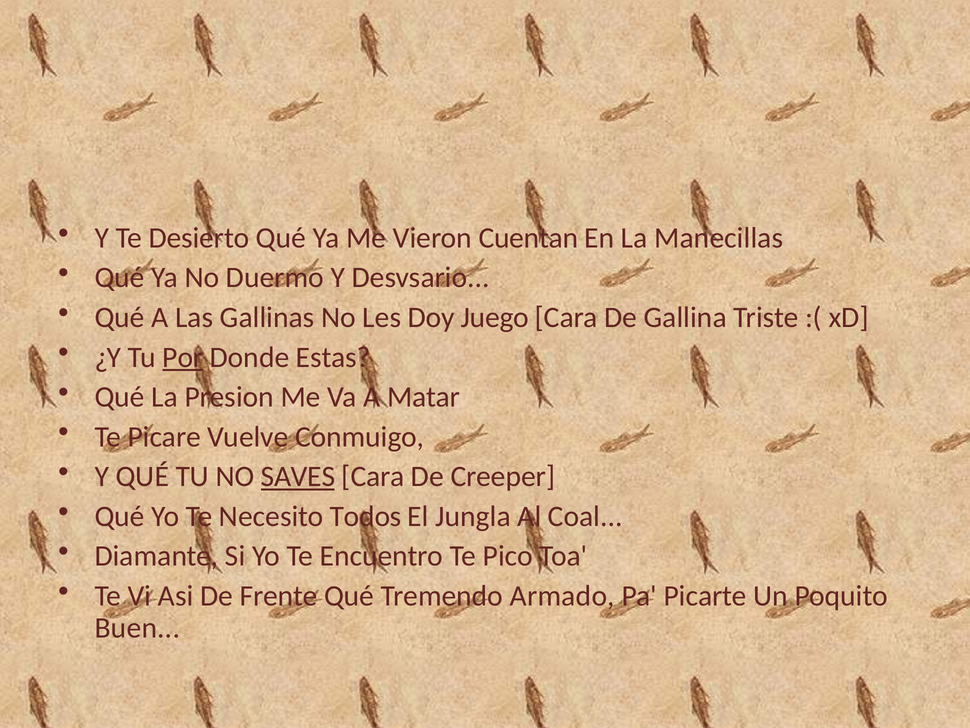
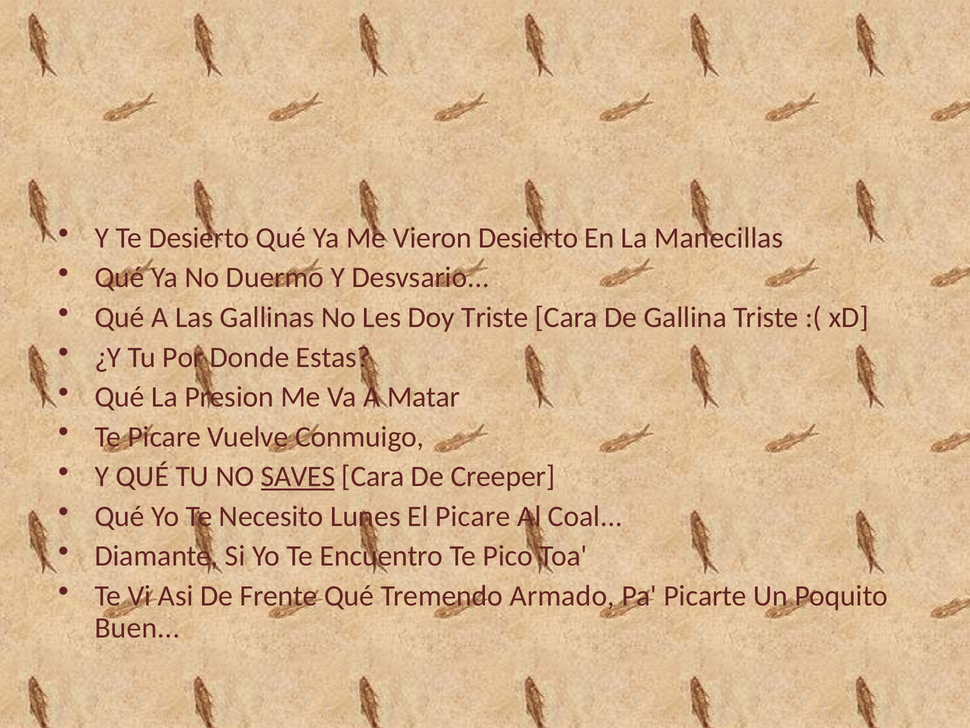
Vieron Cuentan: Cuentan -> Desierto (528, 238)
Doy Juego: Juego -> Triste (495, 317)
Por underline: present -> none (183, 357)
Todos: Todos -> Lunes (365, 516)
El Jungla: Jungla -> Picare (473, 516)
